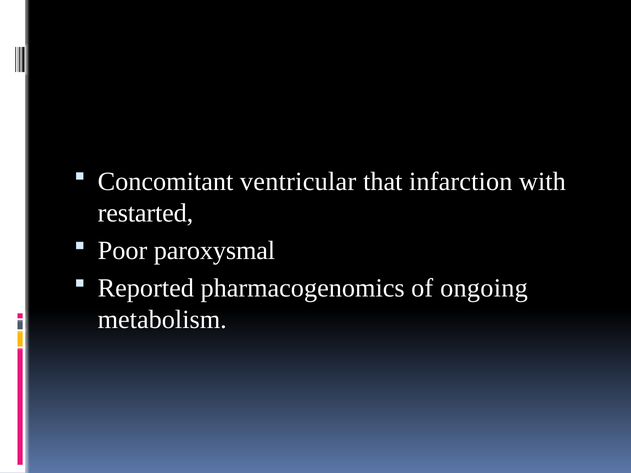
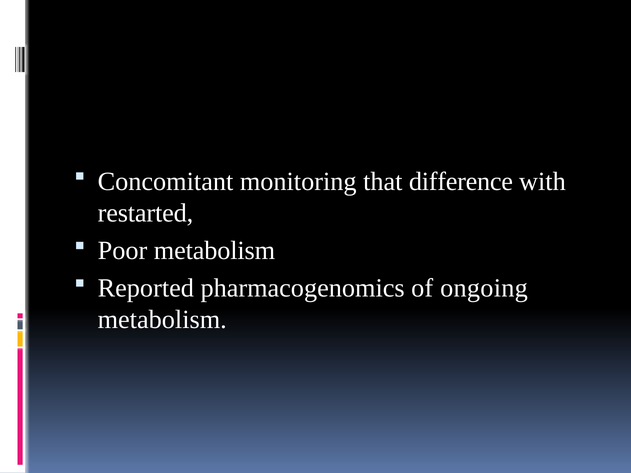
ventricular: ventricular -> monitoring (298, 181)
infarction: infarction -> difference (461, 181)
Poor paroxysmal: paroxysmal -> metabolism (214, 251)
